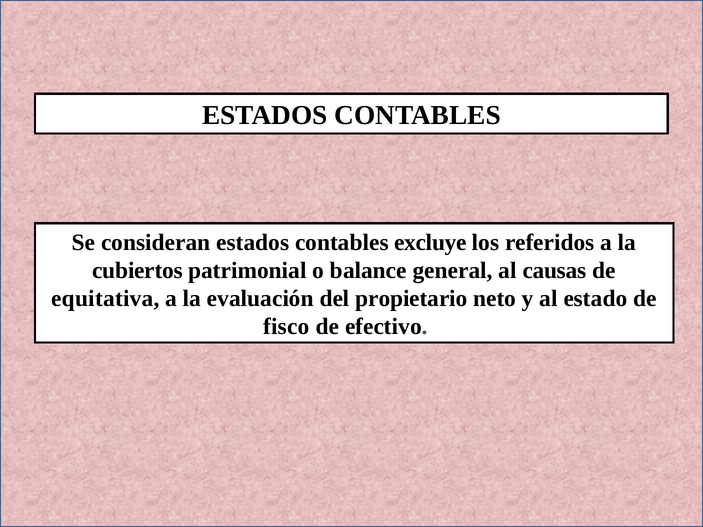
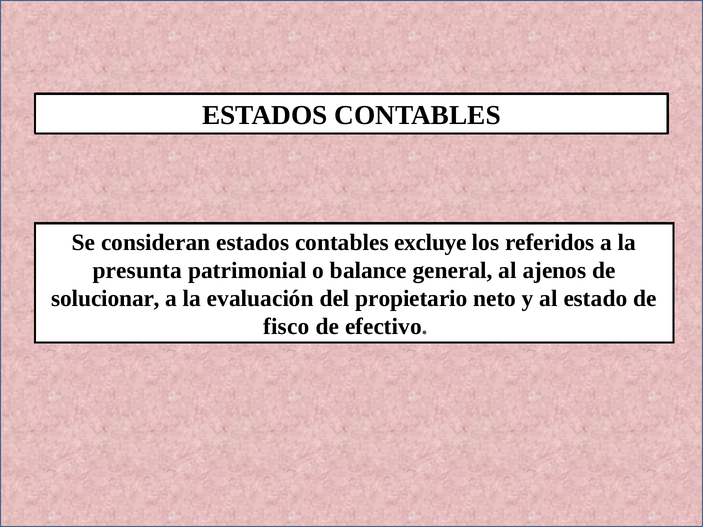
cubiertos: cubiertos -> presunta (137, 271)
causas: causas -> ajenos (554, 271)
equitativa: equitativa -> solucionar (106, 299)
